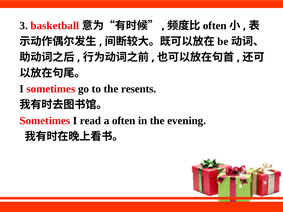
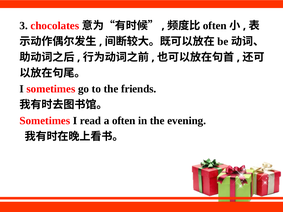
basketball: basketball -> chocolates (55, 26)
resents: resents -> friends (139, 89)
